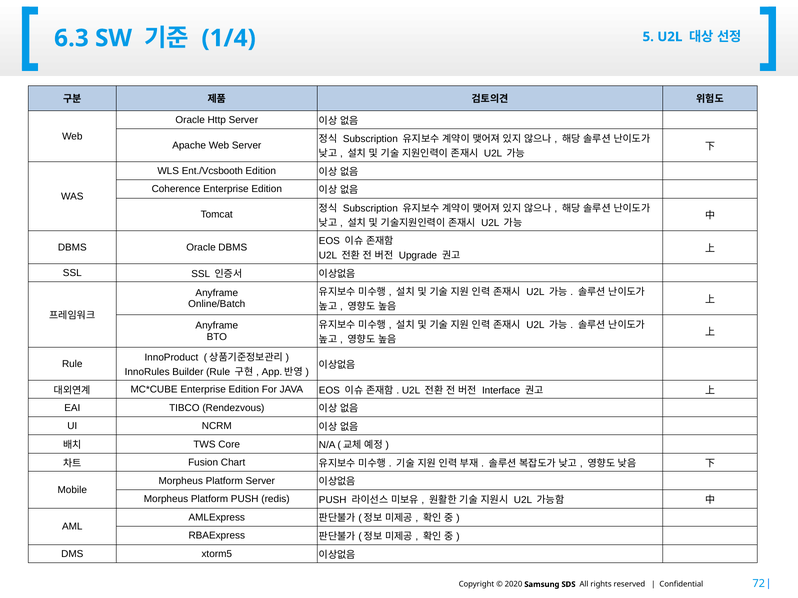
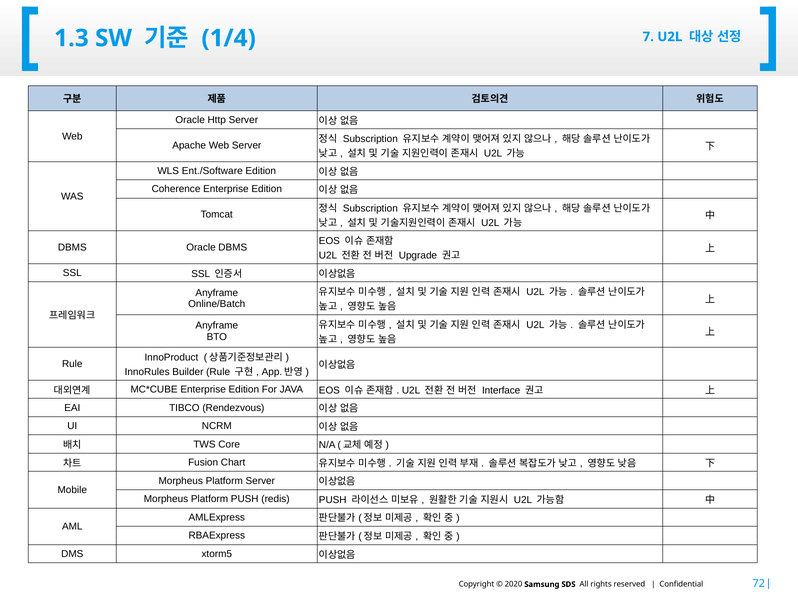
6.3: 6.3 -> 1.3 (71, 38)
5: 5 -> 7 (648, 37)
Ent./Vcsbooth: Ent./Vcsbooth -> Ent./Software (212, 171)
